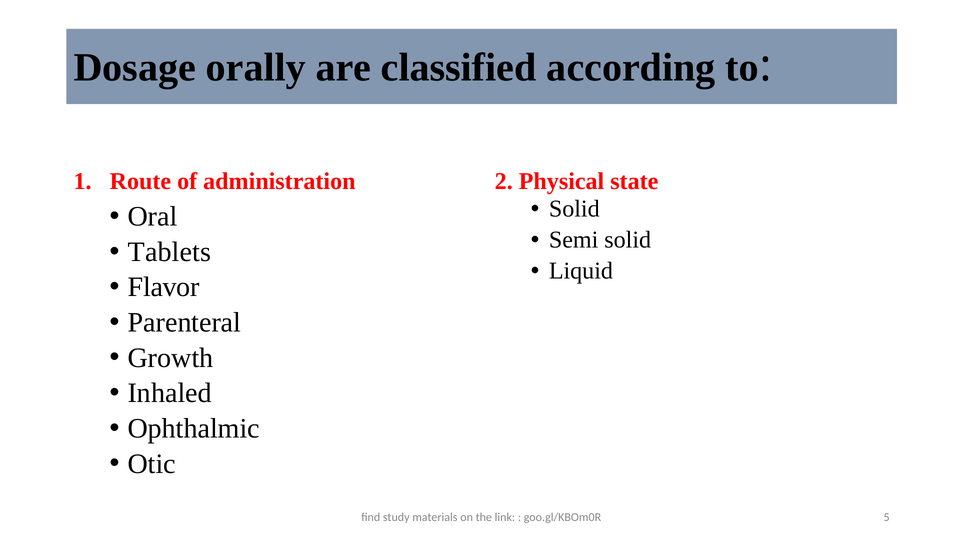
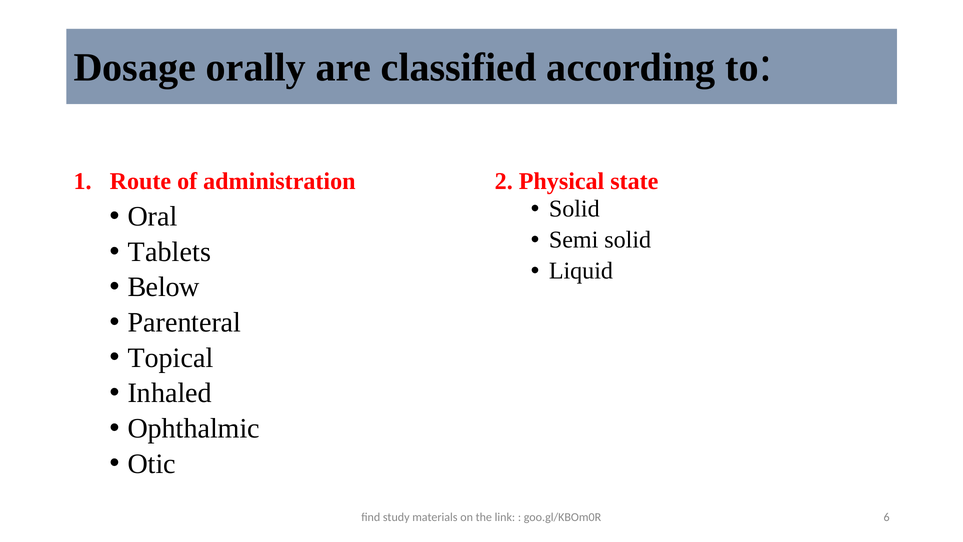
Flavor: Flavor -> Below (164, 287)
Growth: Growth -> Topical (171, 358)
5: 5 -> 6 (887, 517)
